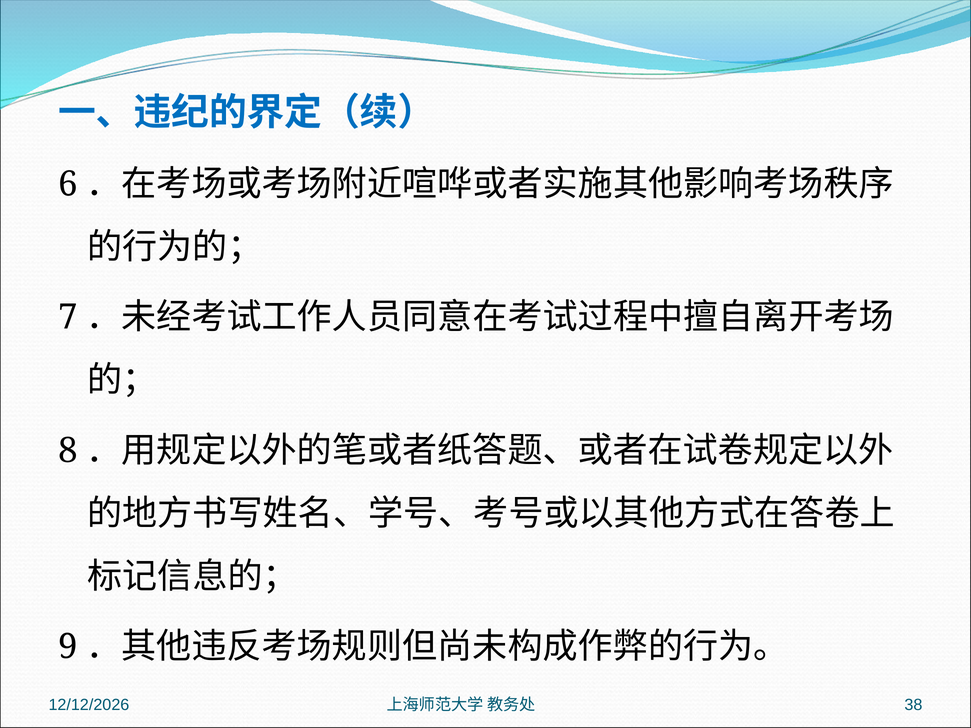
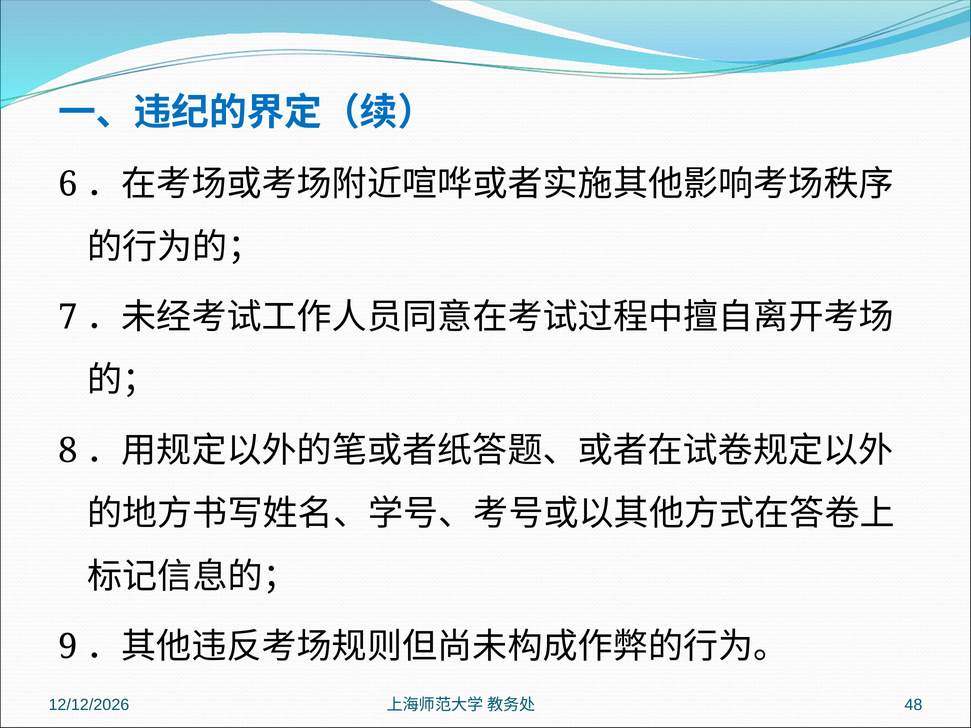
38: 38 -> 48 (913, 705)
